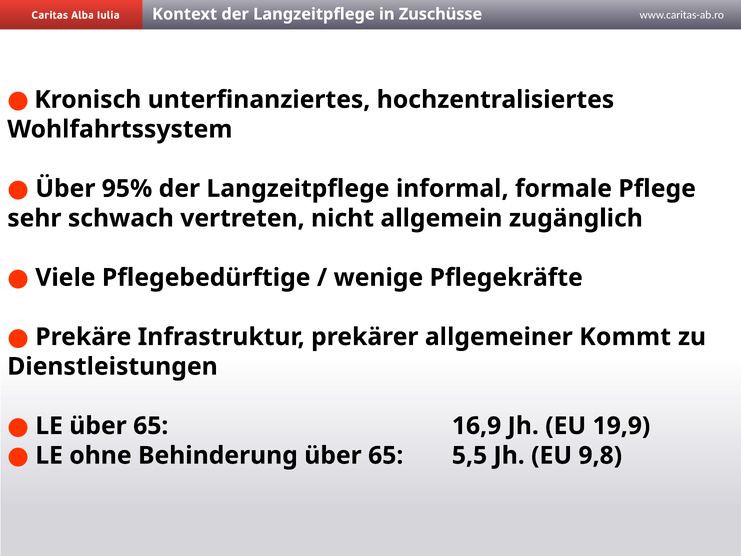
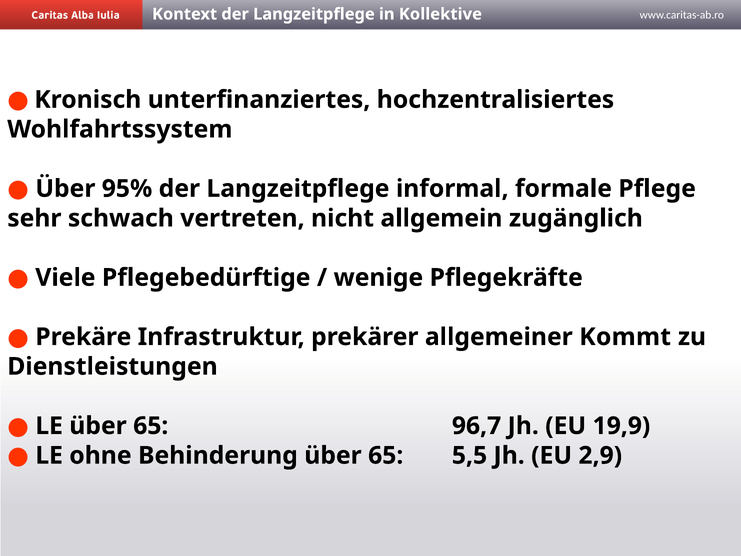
Zuschüsse: Zuschüsse -> Kollektive (440, 14)
16,9: 16,9 -> 96,7 (477, 426)
9,8: 9,8 -> 2,9 (600, 455)
